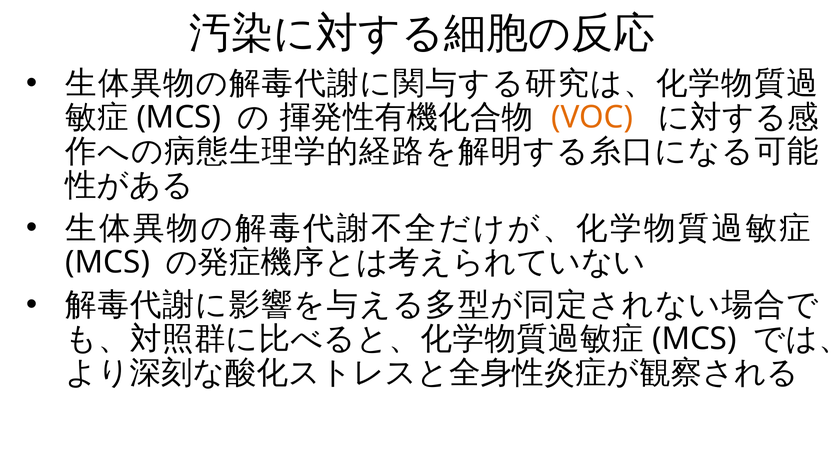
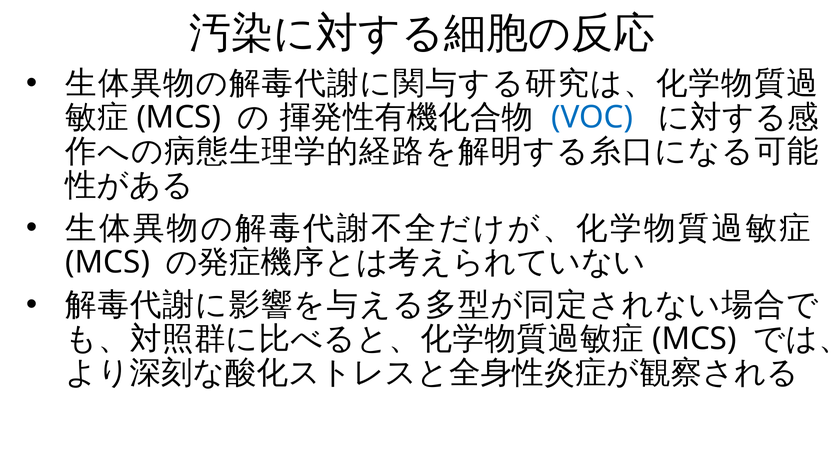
VOC colour: orange -> blue (592, 118)
